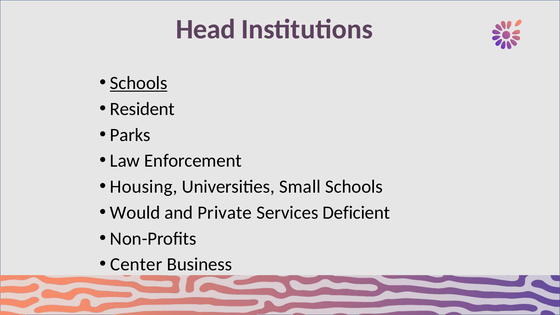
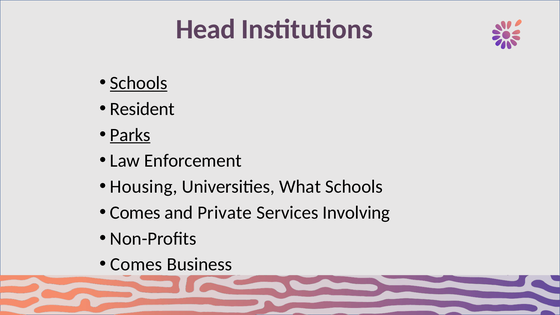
Parks underline: none -> present (130, 135)
Small: Small -> What (300, 187)
Would: Would -> Comes (135, 213)
Deficient: Deficient -> Involving (356, 213)
Center: Center -> Comes (136, 264)
